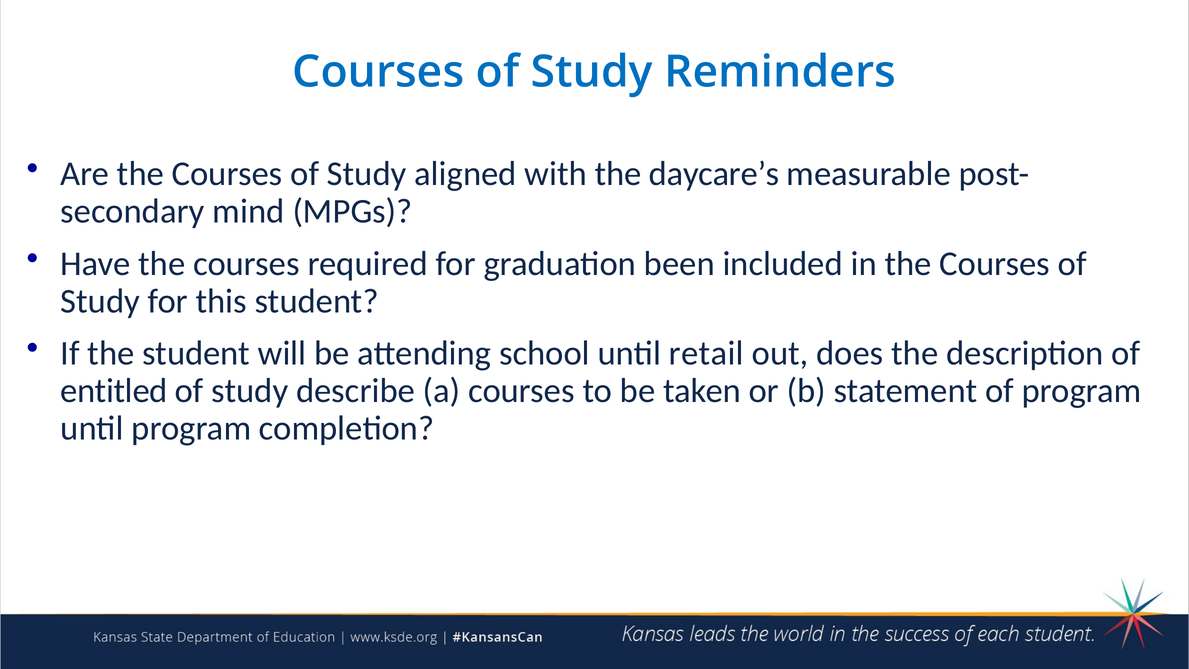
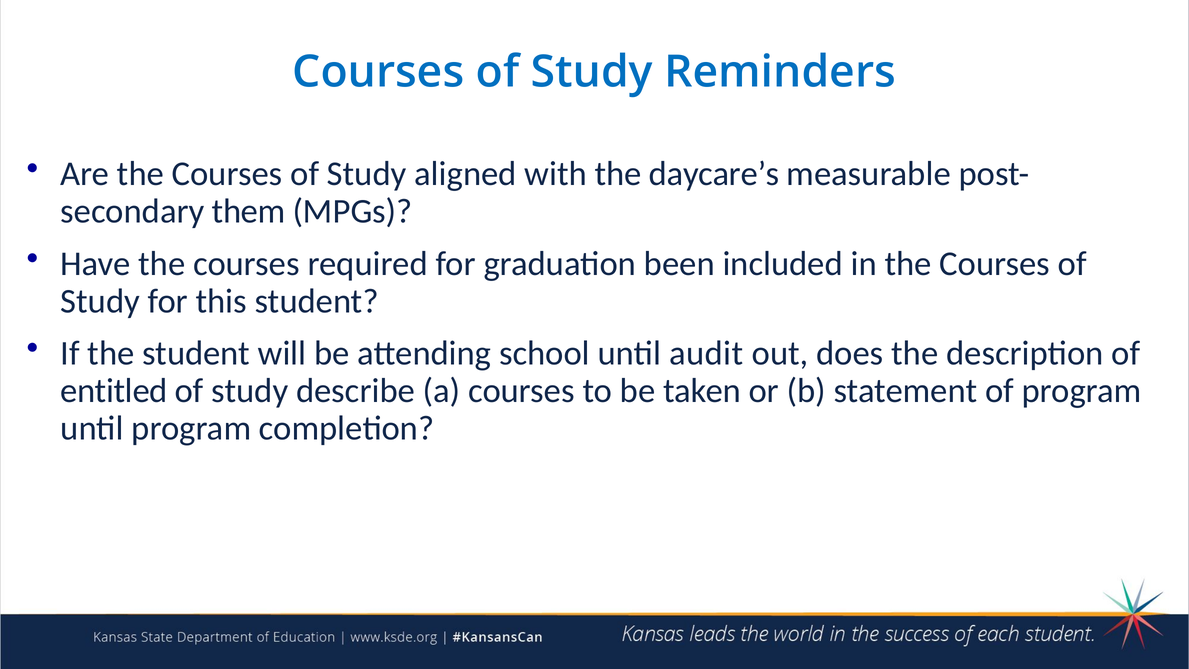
mind: mind -> them (249, 211)
retail: retail -> audit (706, 353)
